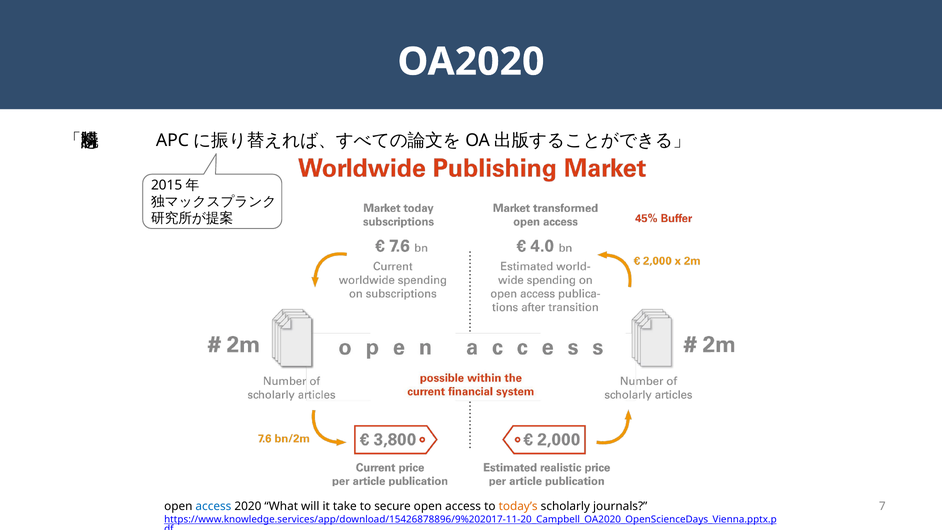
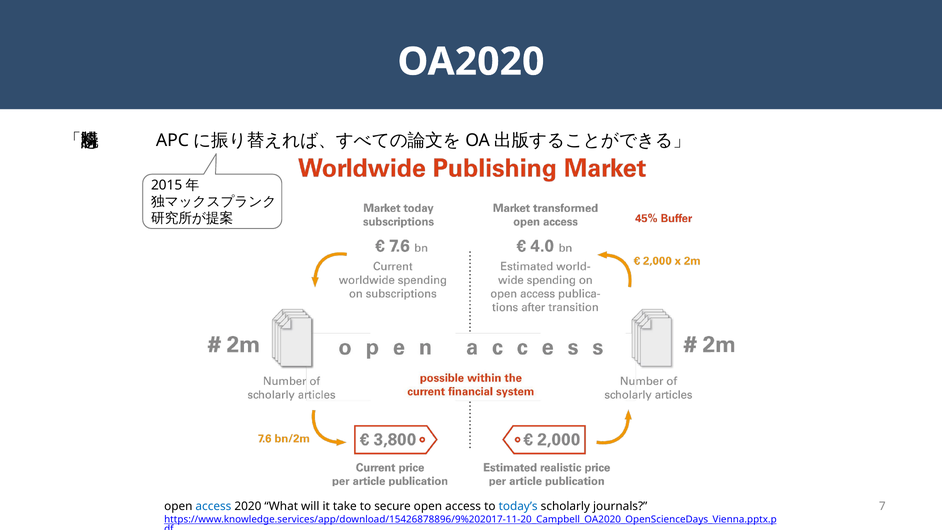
today’s colour: orange -> blue (518, 506)
